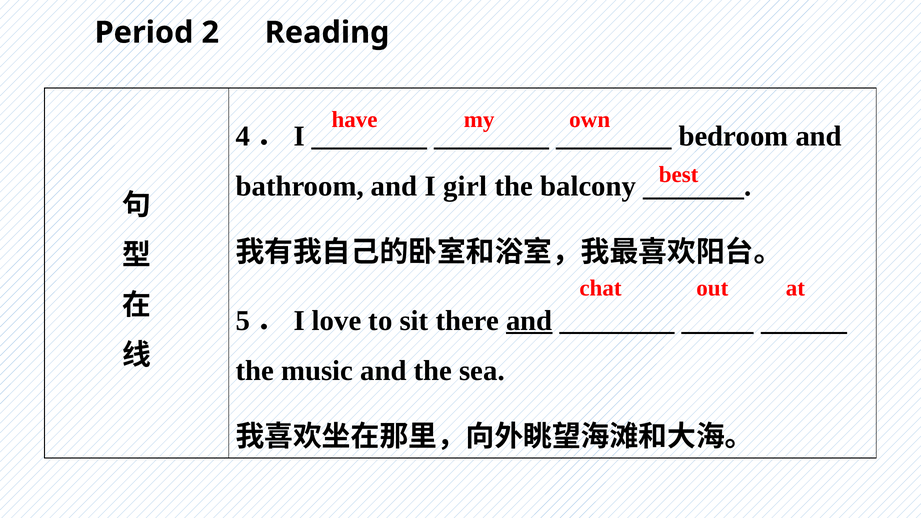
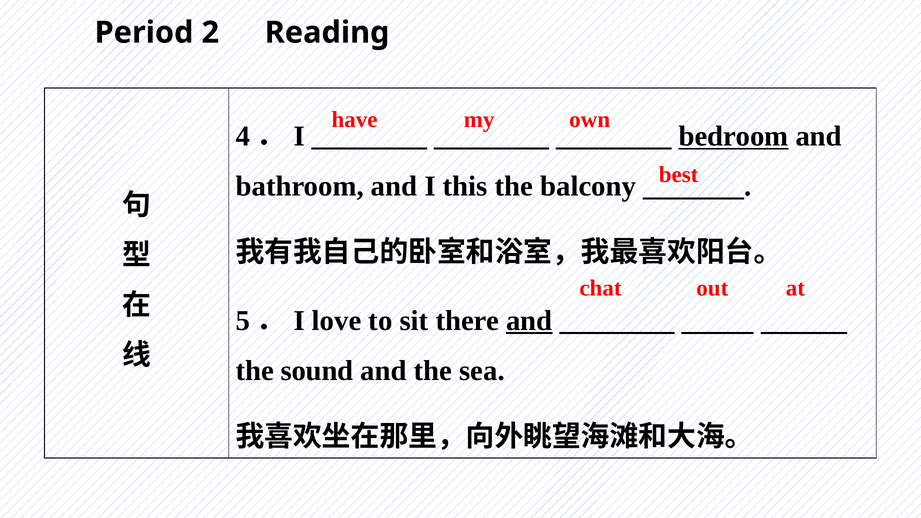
bedroom underline: none -> present (734, 136)
girl: girl -> this (465, 186)
music: music -> sound (317, 371)
